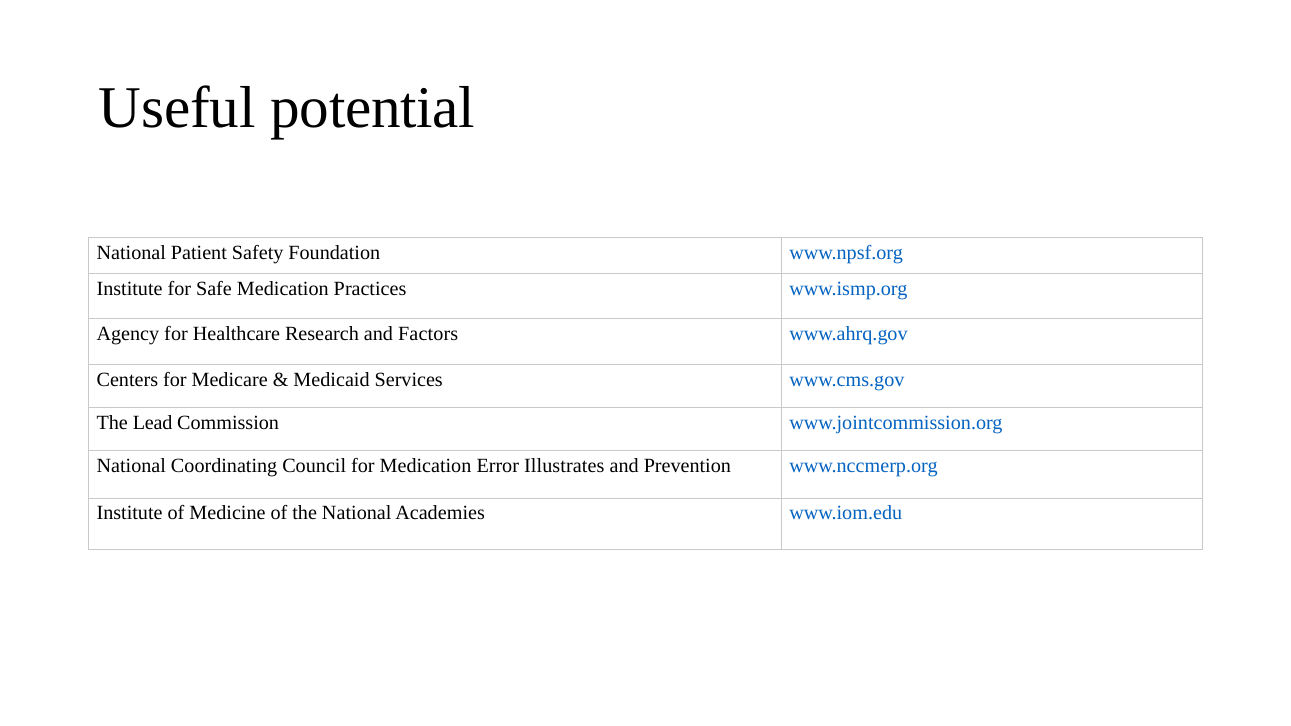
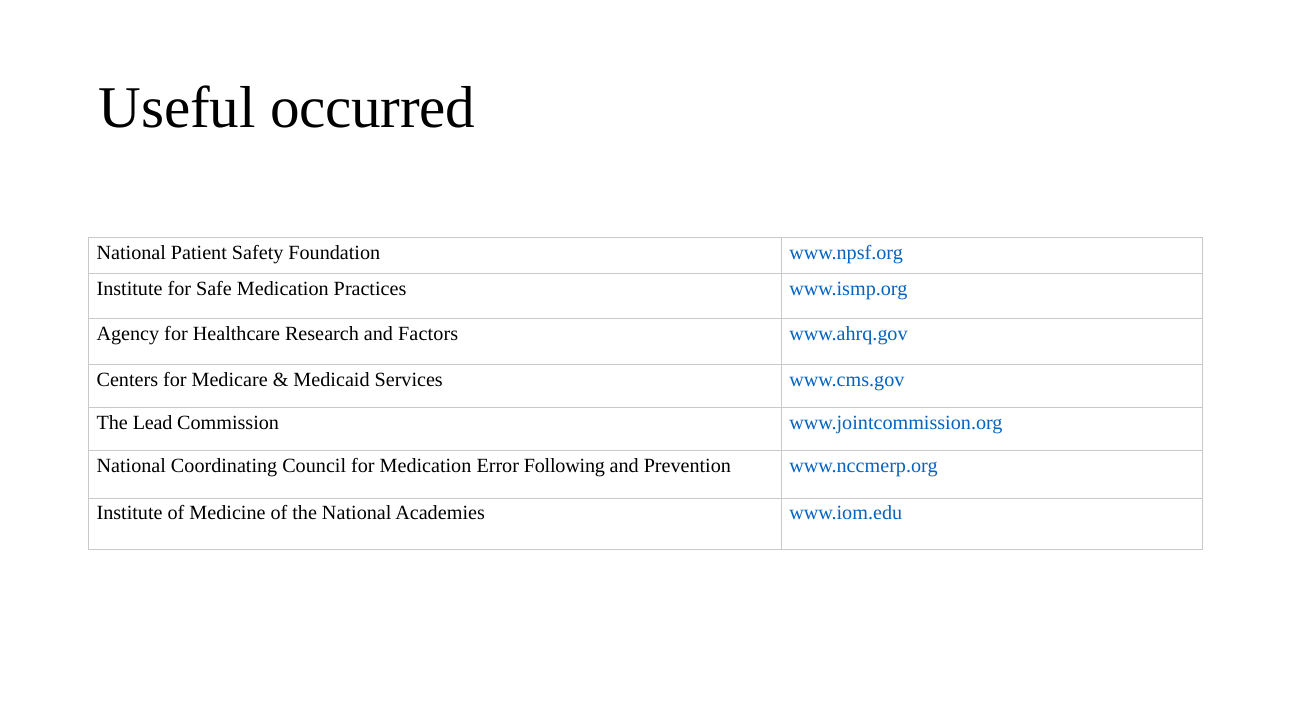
potential: potential -> occurred (373, 108)
Illustrates: Illustrates -> Following (564, 466)
